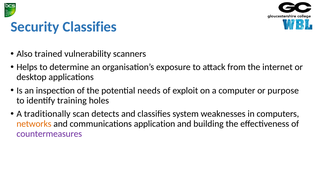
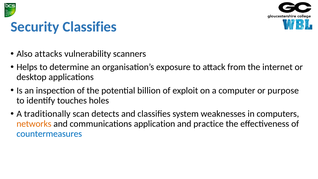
trained: trained -> attacks (48, 54)
needs: needs -> billion (149, 90)
training: training -> touches (72, 100)
building: building -> practice (209, 124)
countermeasures colour: purple -> blue (49, 134)
